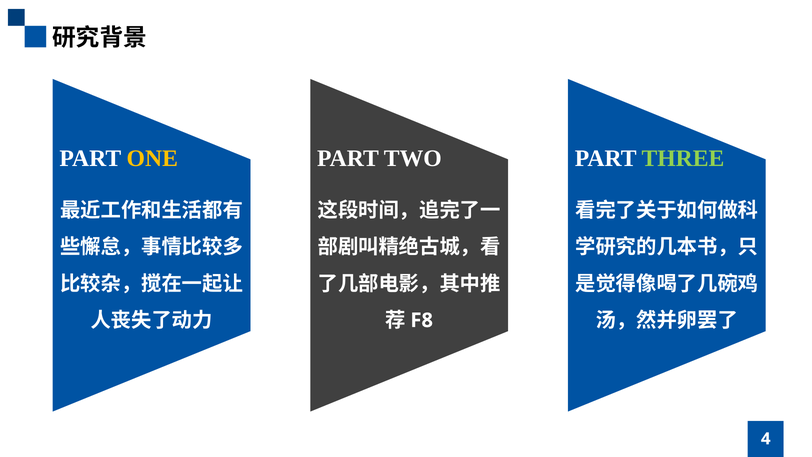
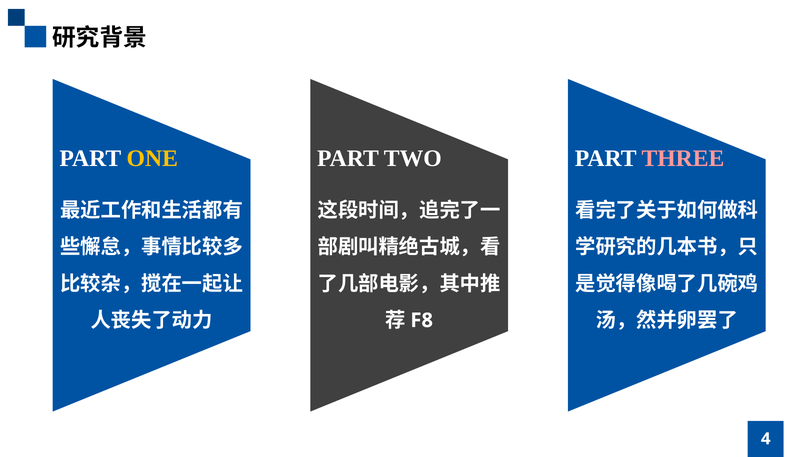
THREE colour: light green -> pink (683, 159)
